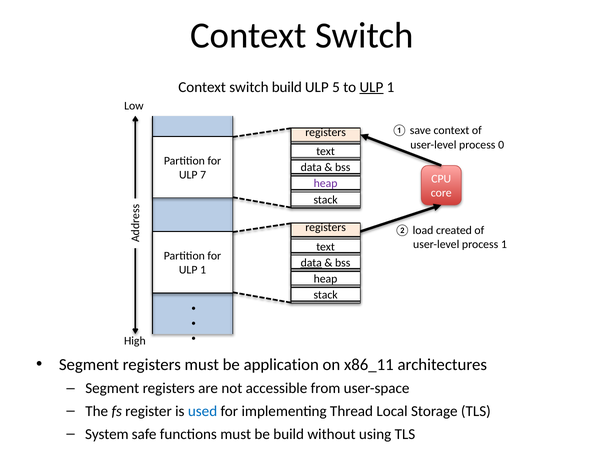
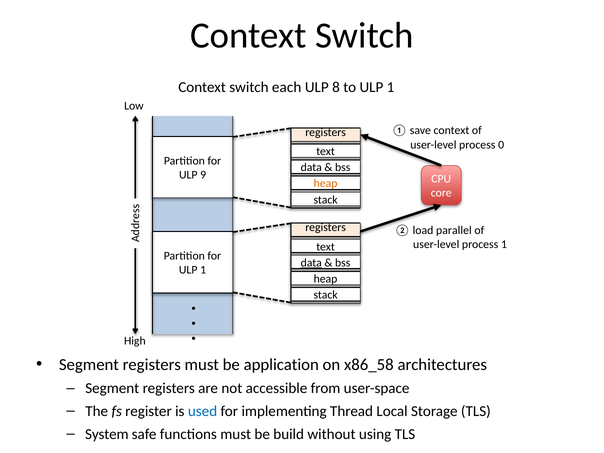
switch build: build -> each (287, 87)
5: 5 -> 8 (336, 87)
ULP underline: present -> none (371, 87)
7: 7 -> 9 (203, 175)
heap colour: purple -> orange (326, 184)
created: created -> parallel (454, 230)
x86_11: x86_11 -> x86_58 (369, 365)
